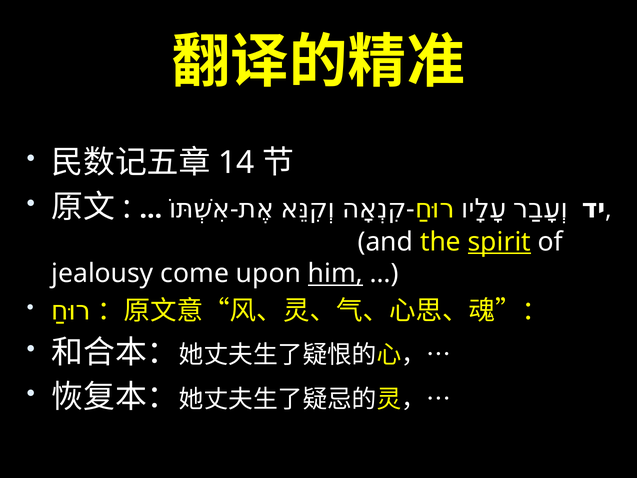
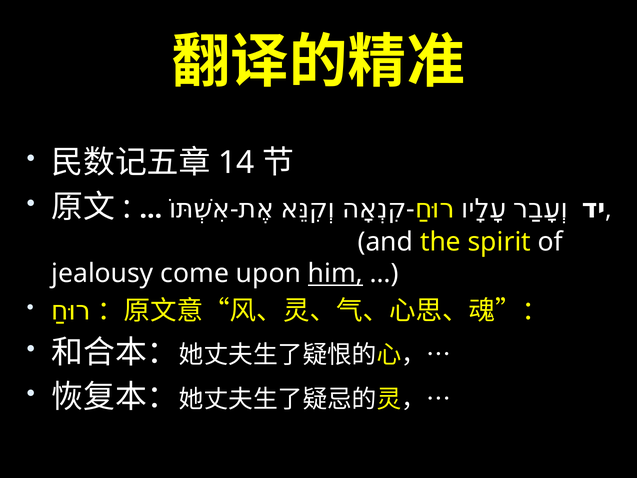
spirit underline: present -> none (499, 242)
